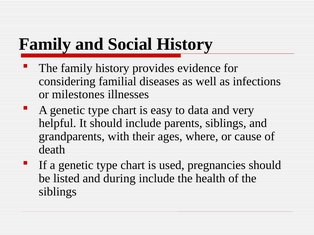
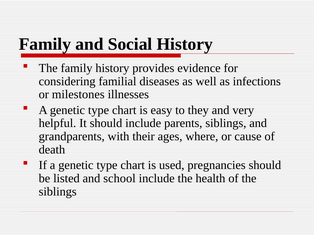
data: data -> they (198, 110)
during: during -> school (119, 179)
